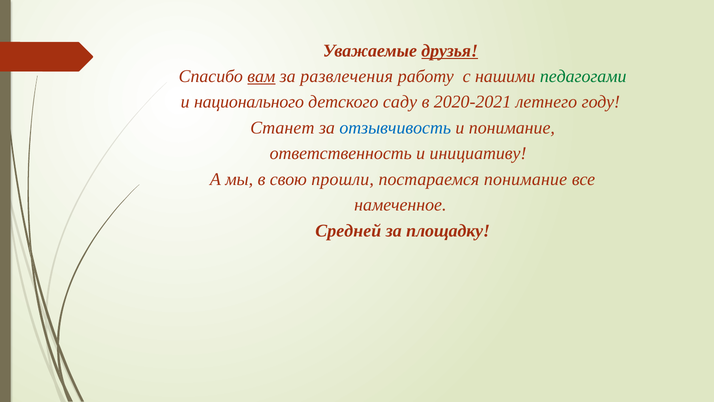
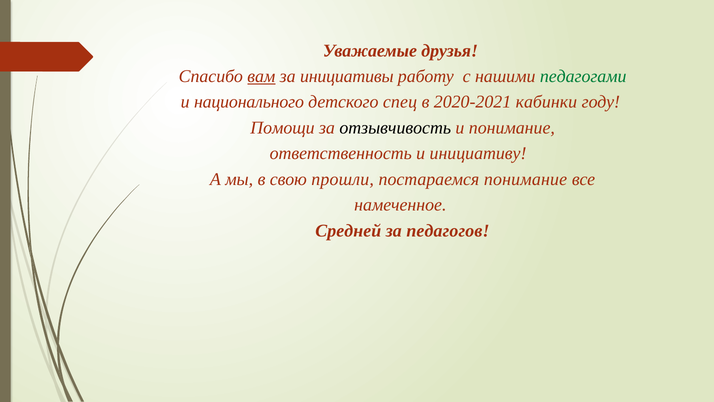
друзья underline: present -> none (450, 51)
развлечения: развлечения -> инициативы (347, 76)
саду: саду -> спец (400, 102)
летнего: летнего -> кабинки (546, 102)
Станет: Станет -> Помощи (282, 128)
отзывчивость colour: blue -> black (395, 128)
площадку: площадку -> педагогов (448, 230)
